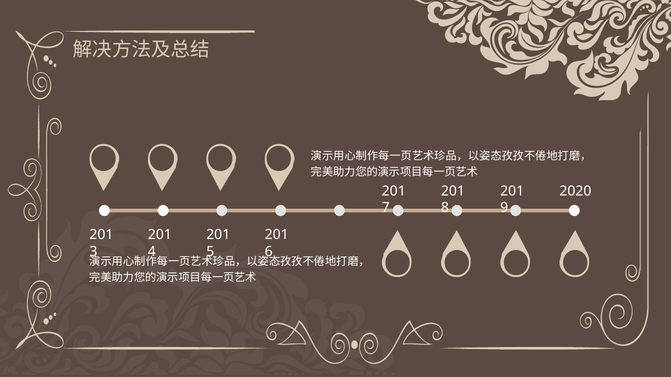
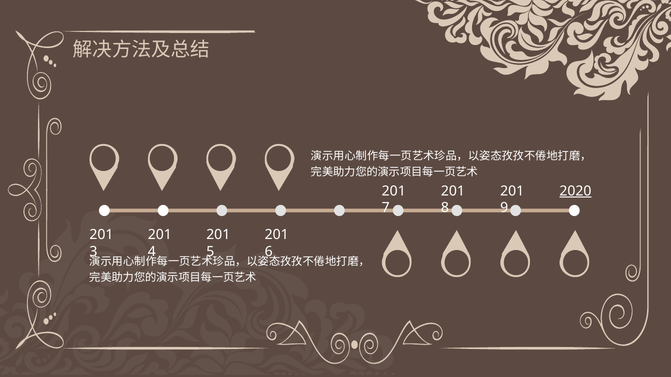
2020 underline: none -> present (575, 191)
